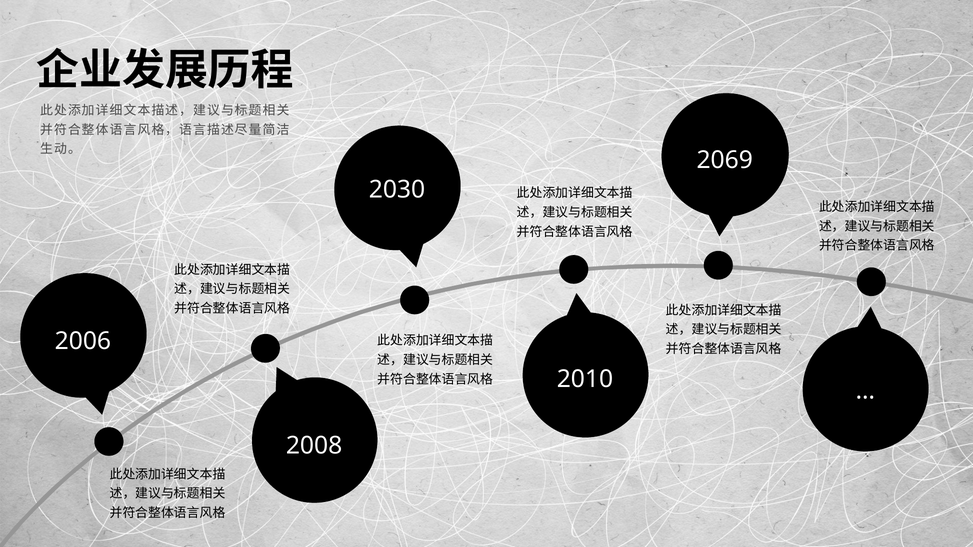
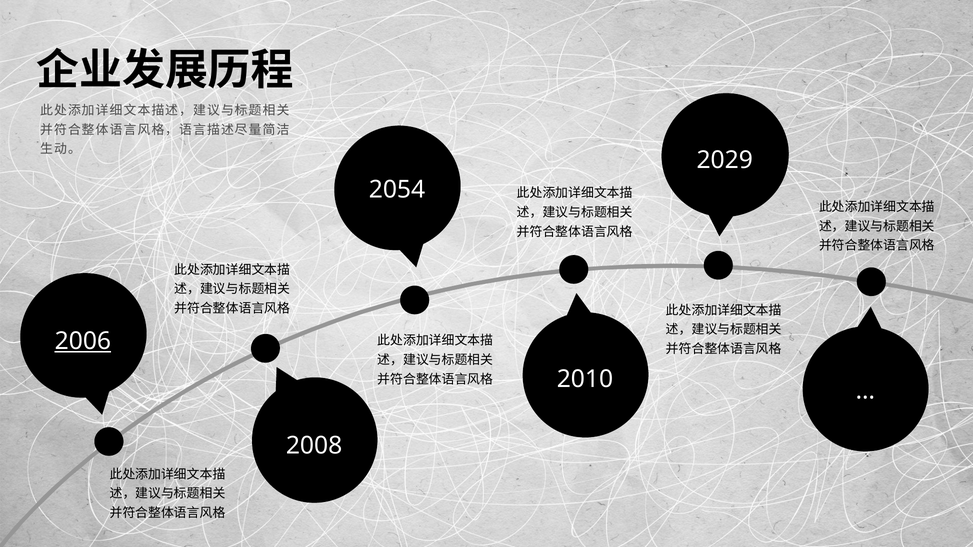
2069: 2069 -> 2029 (725, 160)
2030: 2030 -> 2054 (397, 189)
2006 underline: none -> present (83, 341)
